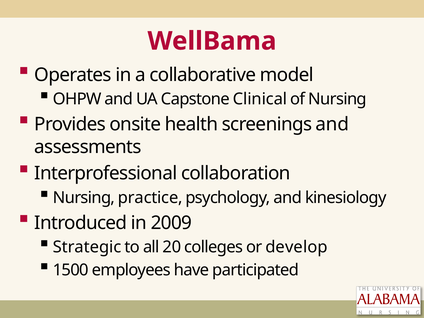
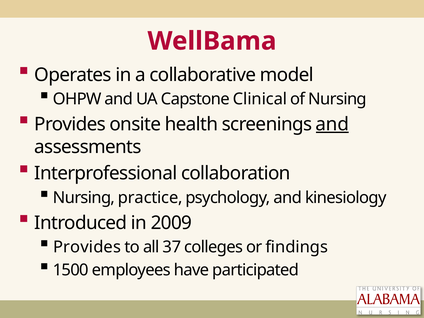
and underline: none -> present (332, 124)
Strategic: Strategic -> Provides (87, 247)
20: 20 -> 37 (172, 247)
develop: develop -> findings (297, 247)
